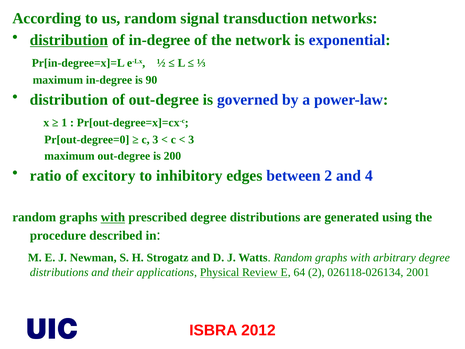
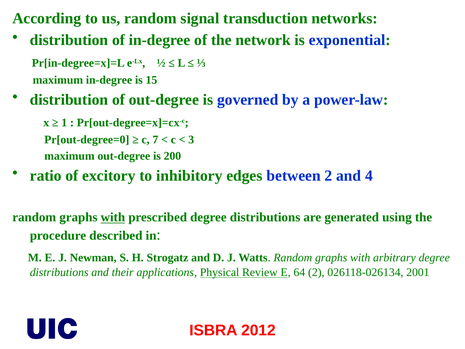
distribution underline: present -> none (69, 40)
90: 90 -> 15 (151, 80)
c 3: 3 -> 7 (155, 140)
